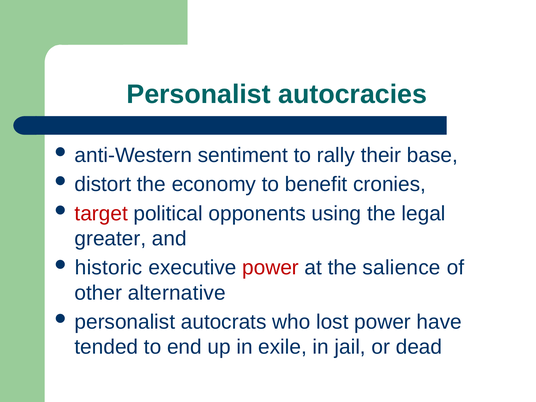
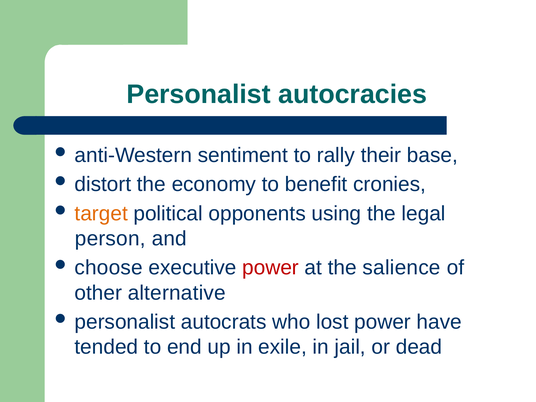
target colour: red -> orange (101, 214)
greater: greater -> person (110, 239)
historic: historic -> choose (109, 268)
